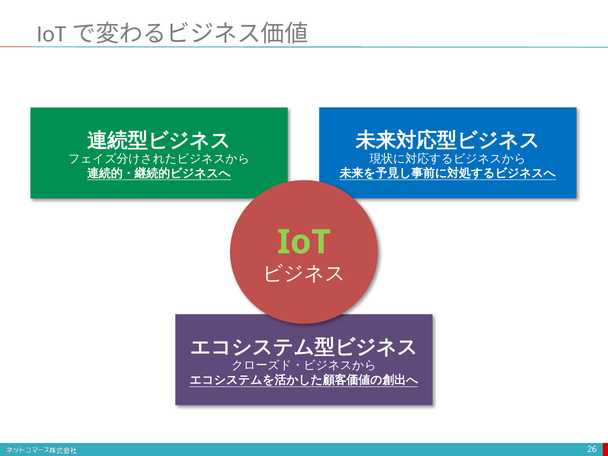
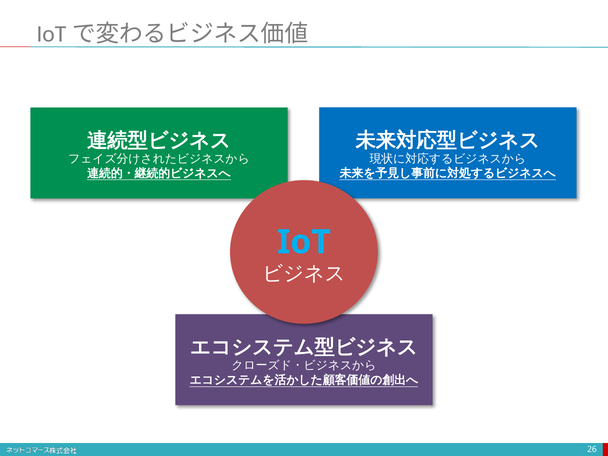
IoT colour: light green -> light blue (304, 242)
